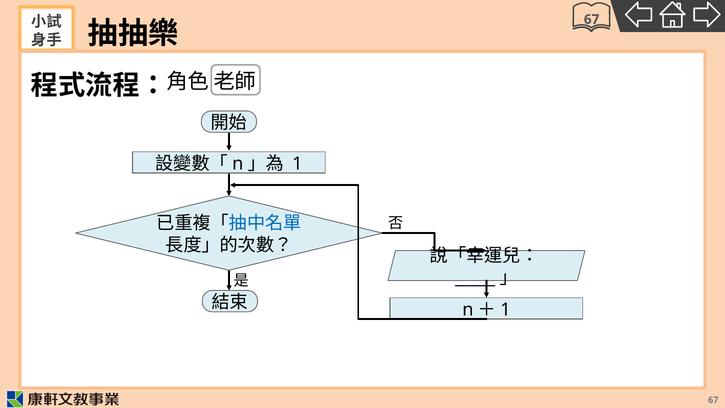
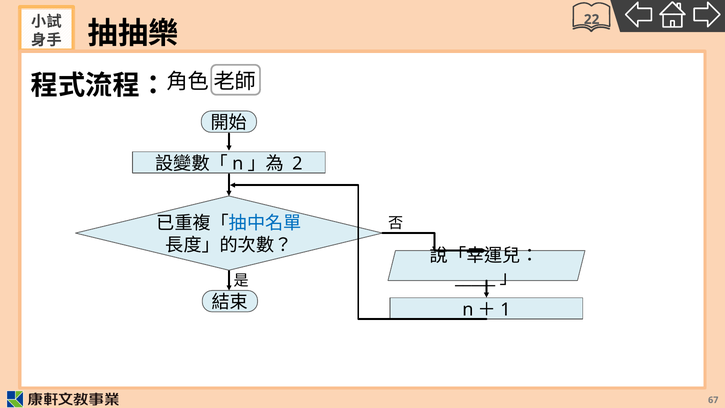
67: 67 -> 22 (592, 19)
1: 1 -> 2 (297, 164)
